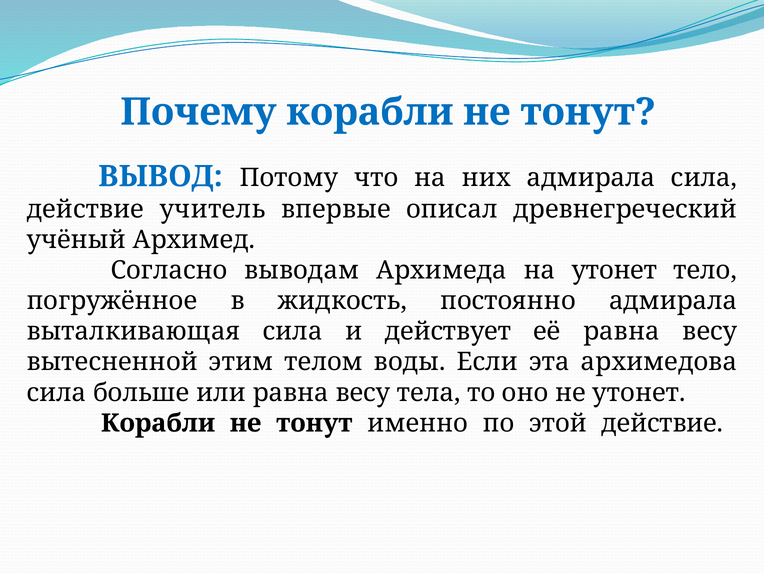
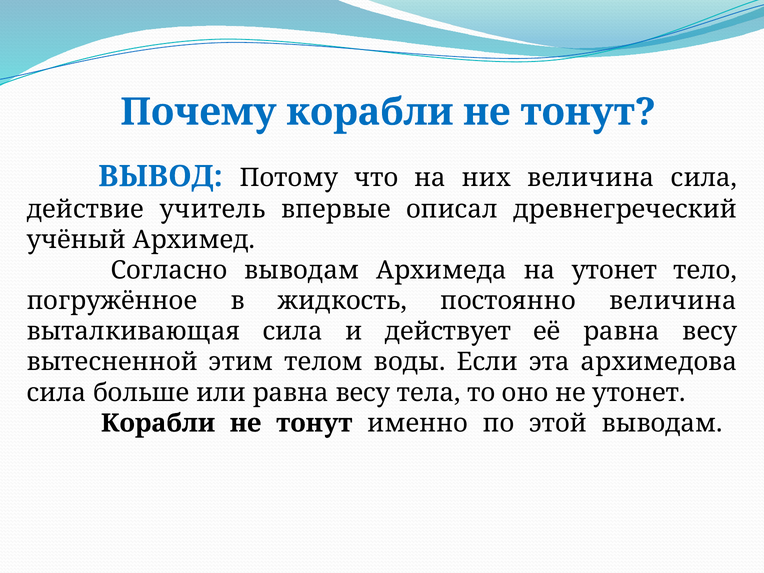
них адмирала: адмирала -> величина (591, 178)
постоянно адмирала: адмирала -> величина (673, 301)
этой действие: действие -> выводам (662, 423)
